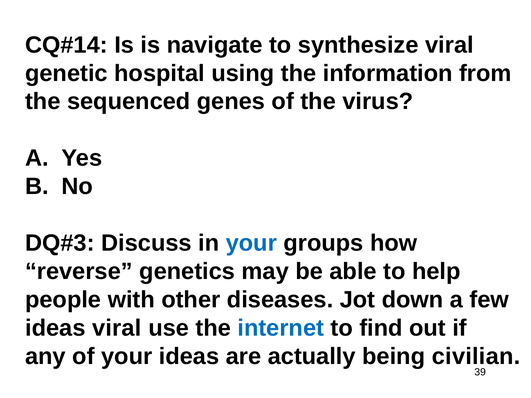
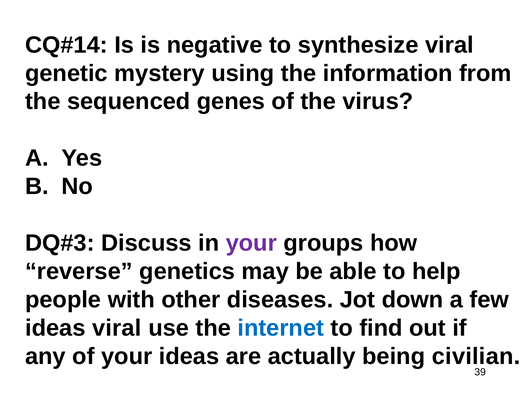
navigate: navigate -> negative (215, 45)
hospital: hospital -> mystery (159, 73)
your colour: blue -> purple (251, 243)
